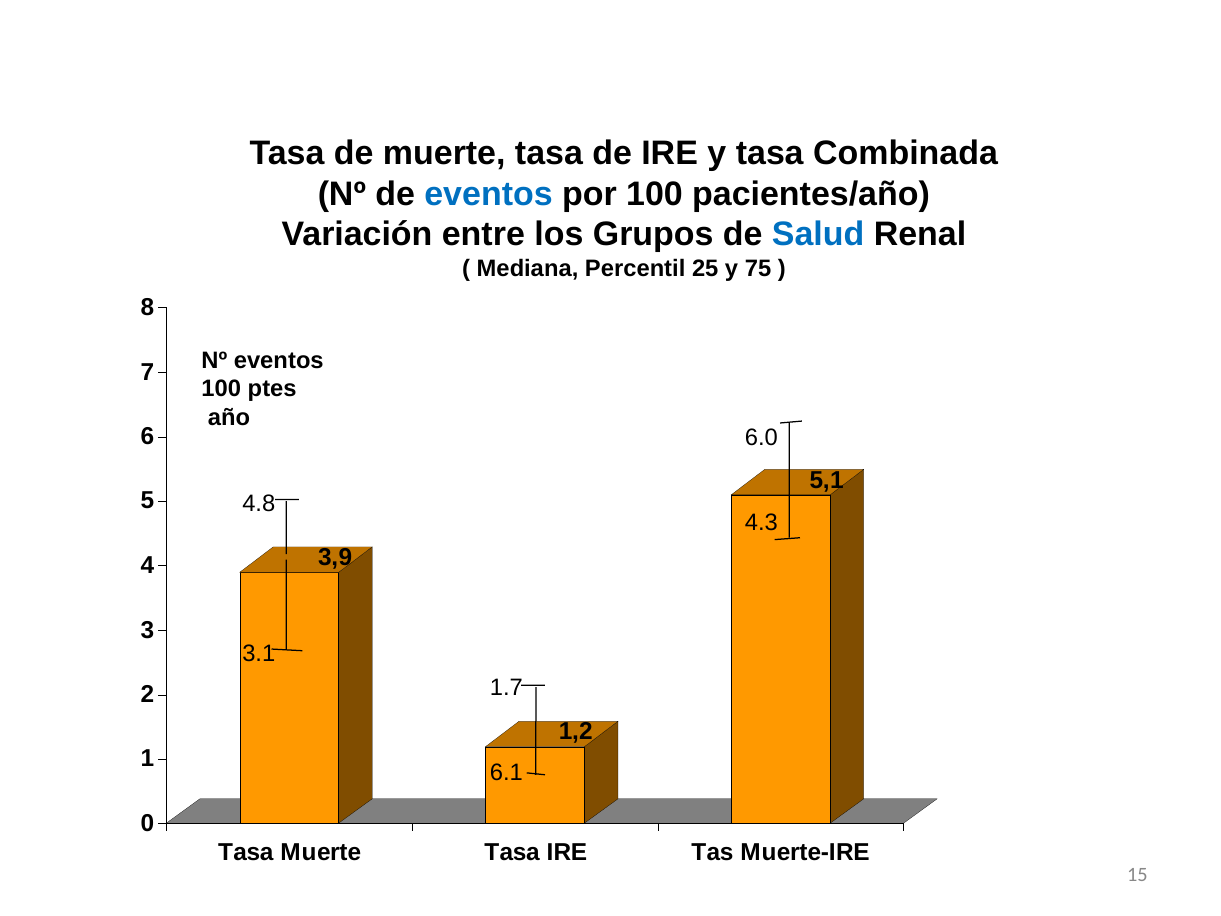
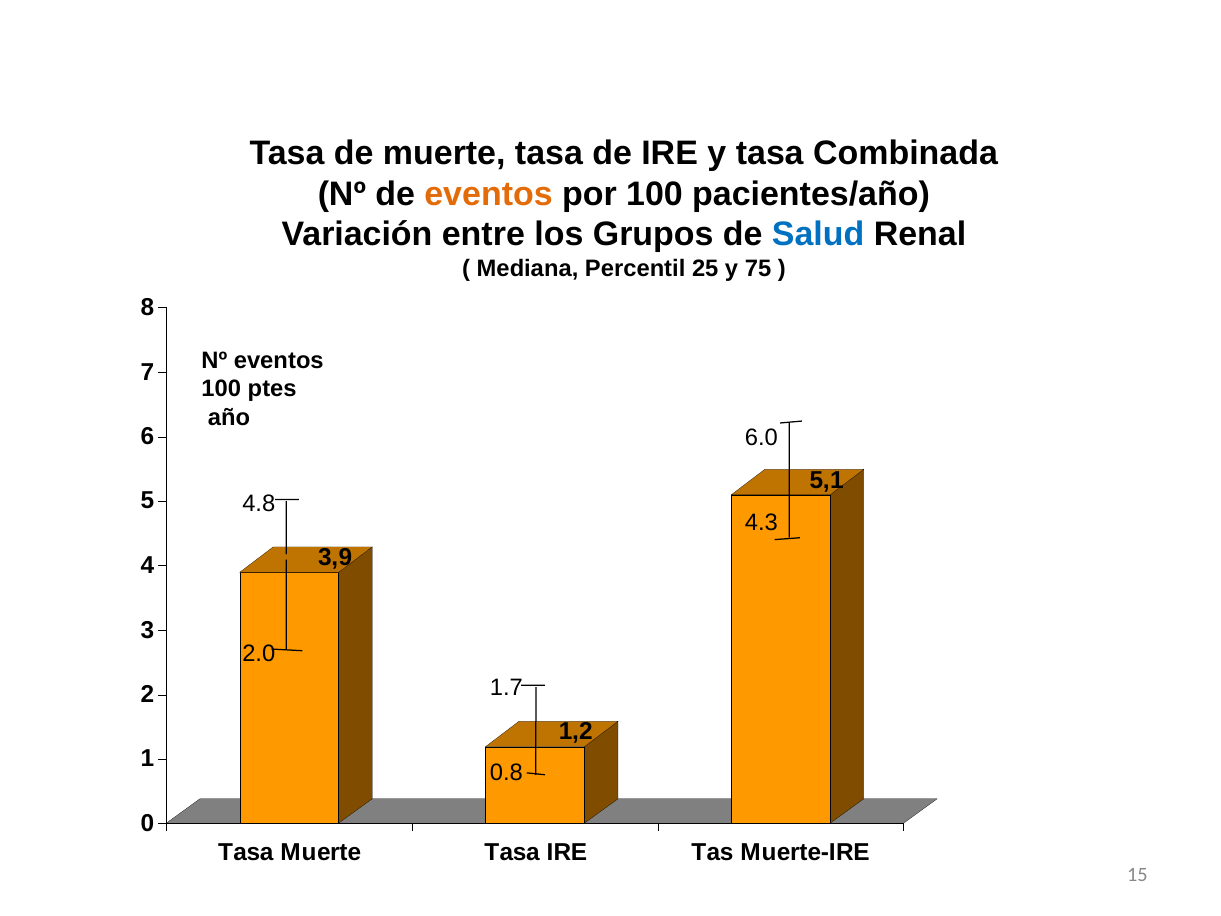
eventos colour: blue -> orange (489, 194)
3.1: 3.1 -> 2.0 (259, 654)
6.1: 6.1 -> 0.8 (506, 773)
